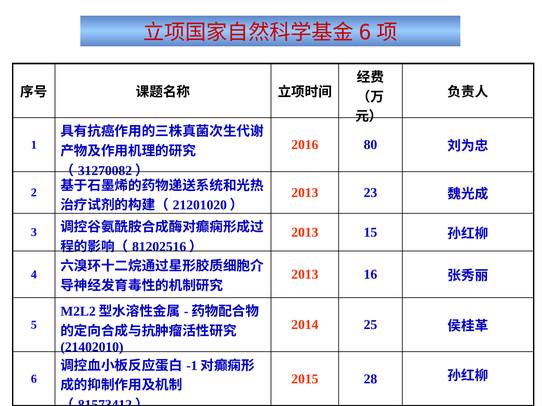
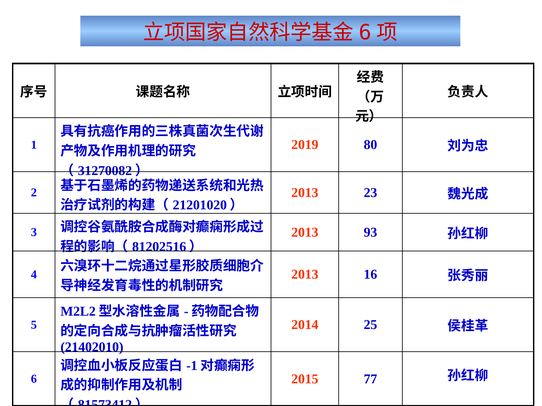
2016: 2016 -> 2019 (305, 145)
15: 15 -> 93 (370, 233)
28: 28 -> 77 (370, 379)
